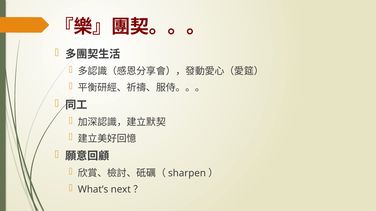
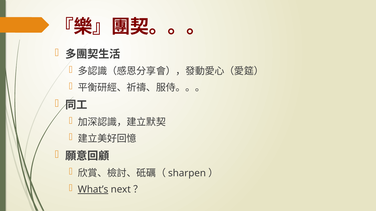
What’s underline: none -> present (93, 190)
